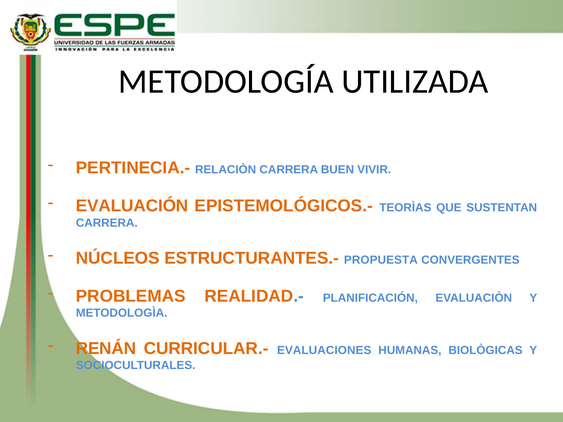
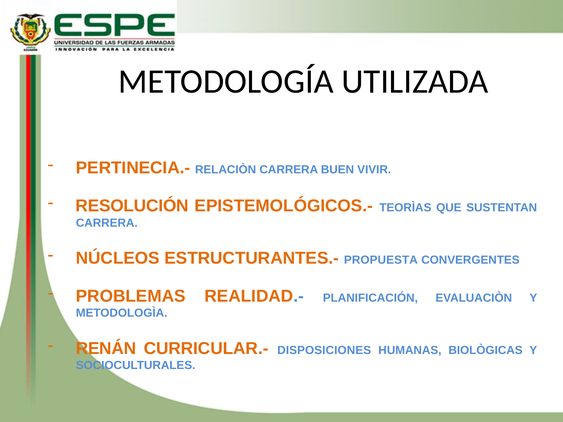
EVALUACIÓN: EVALUACIÓN -> RESOLUCIÓN (132, 206)
EVALUACIONES: EVALUACIONES -> DISPOSICIONES (324, 350)
